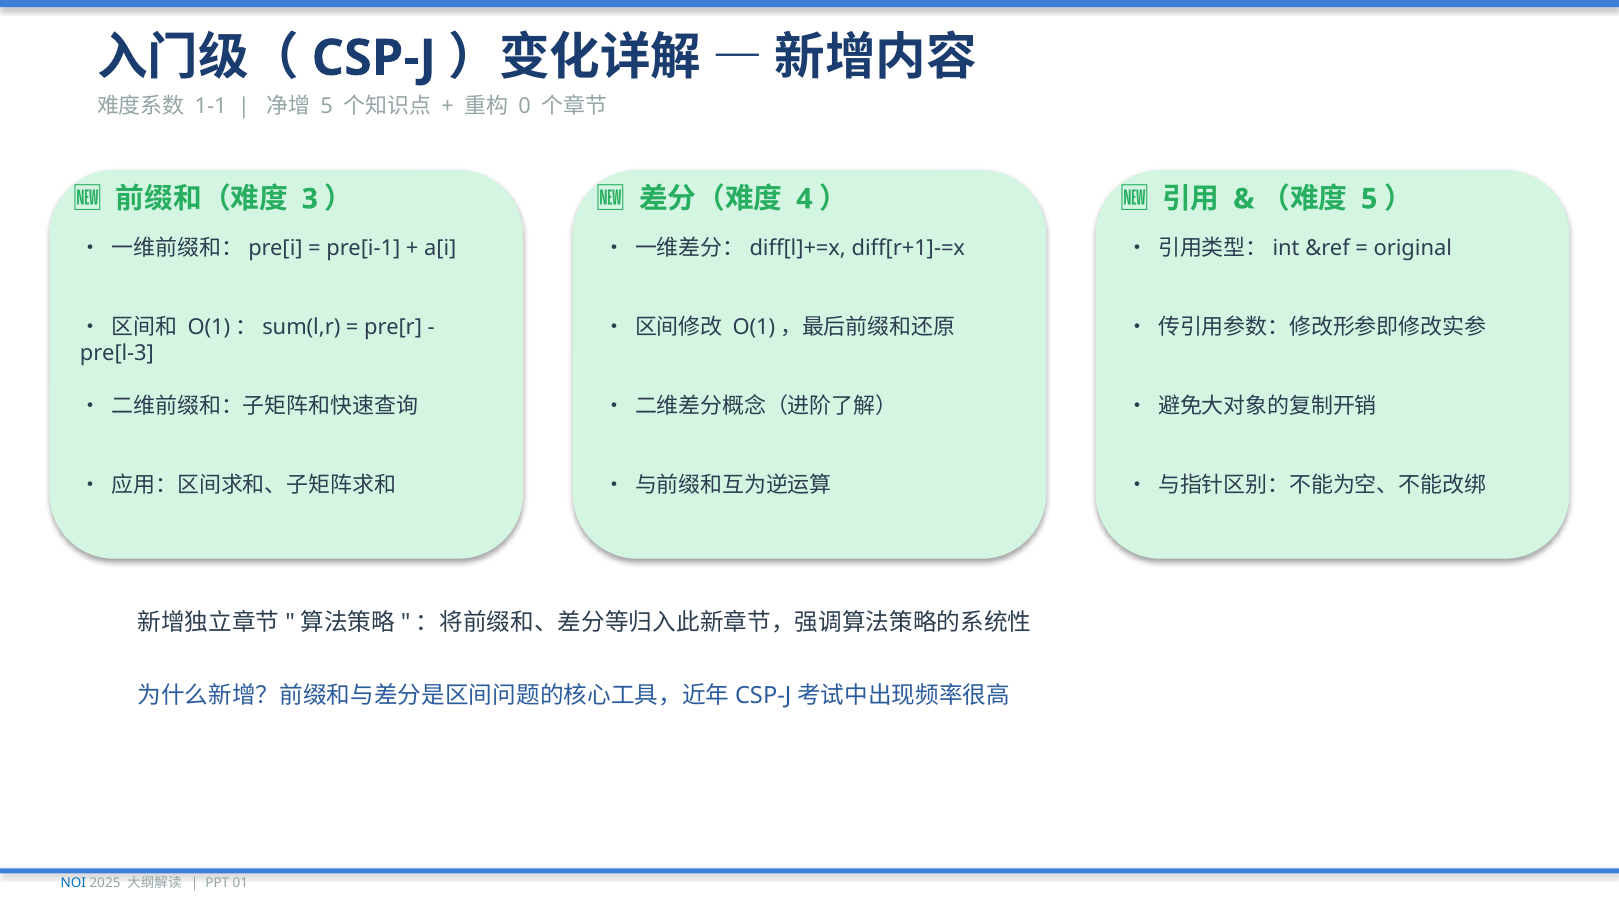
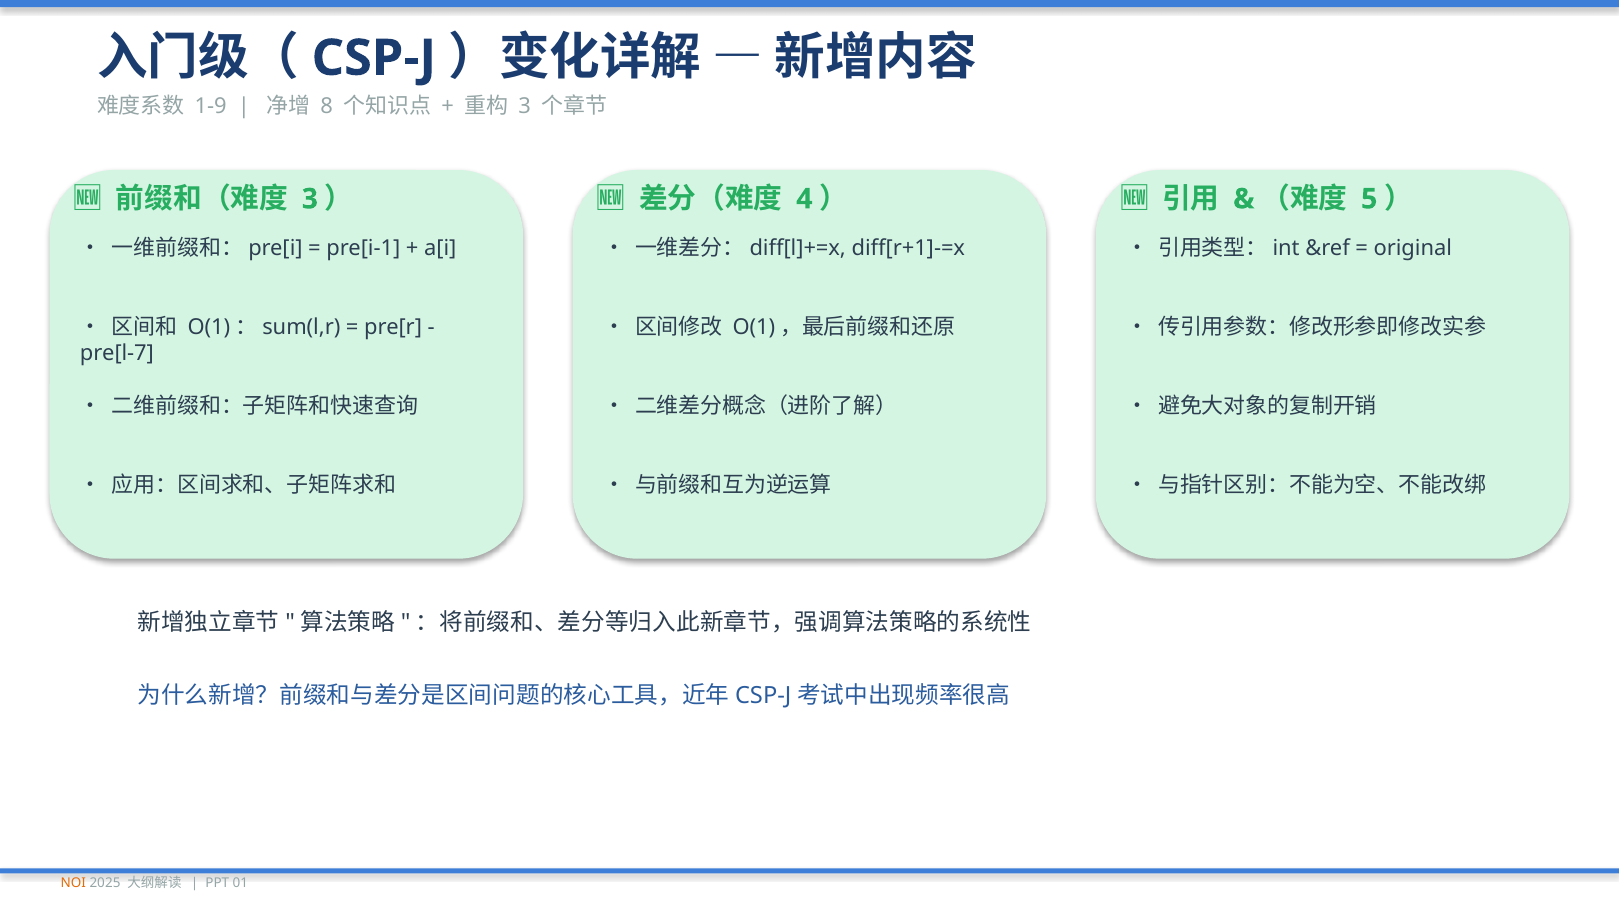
1-1: 1-1 -> 1-9 (211, 106)
5: 5 -> 8 (327, 106)
0: 0 -> 3 (525, 106)
pre[l-3: pre[l-3 -> pre[l-7 (117, 353)
NOI colour: blue -> orange (73, 883)
